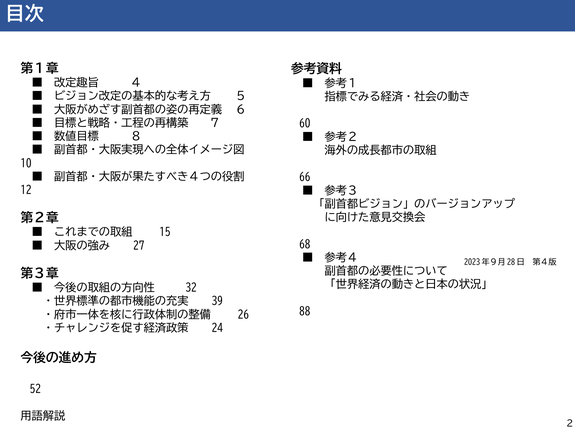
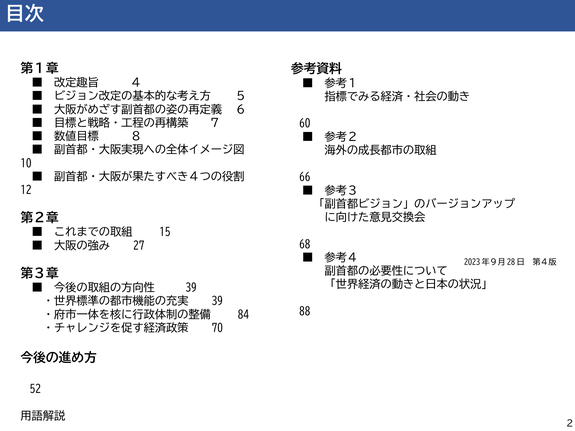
32: 32 -> 39 (191, 288)
26: 26 -> 84 (243, 315)
24: 24 -> 70 (217, 328)
